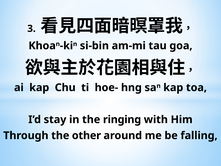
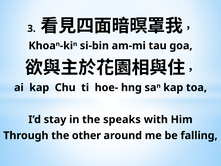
ringing: ringing -> speaks (122, 119)
